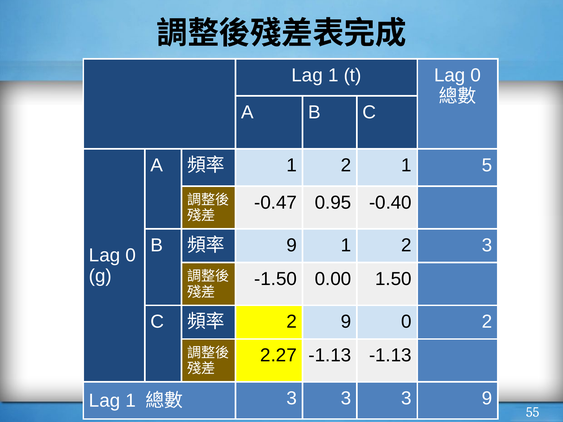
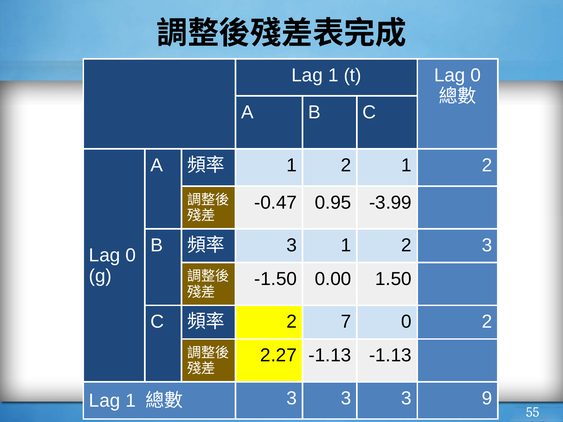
2 1 5: 5 -> 2 (487, 165)
-0.40: -0.40 -> -3.99 (390, 203)
9: 9 -> 3 (292, 245)
2 9: 9 -> 7 (346, 322)
